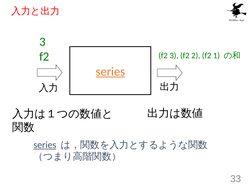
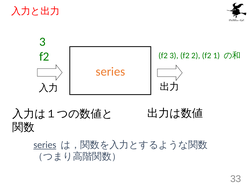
series underline: present -> none (110, 72)
